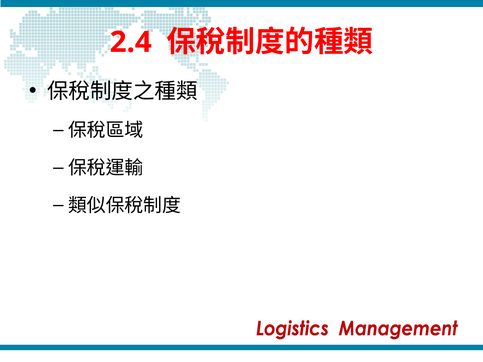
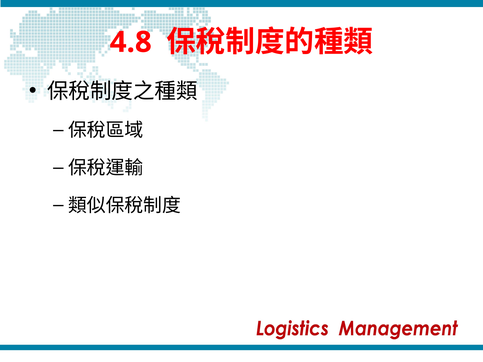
2.4: 2.4 -> 4.8 (131, 42)
